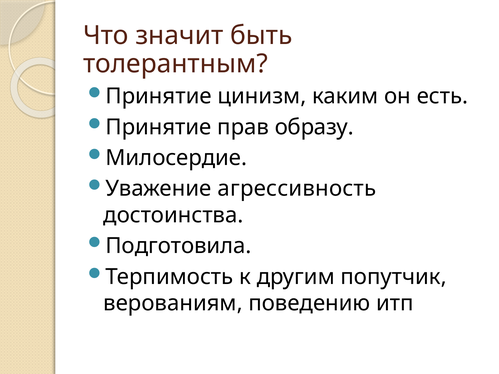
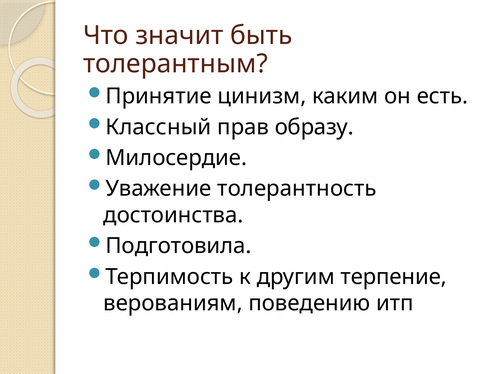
Принятие: Принятие -> Классный (158, 127)
агрессивность: агрессивность -> толерантность (297, 189)
попутчик: попутчик -> терпение (394, 277)
